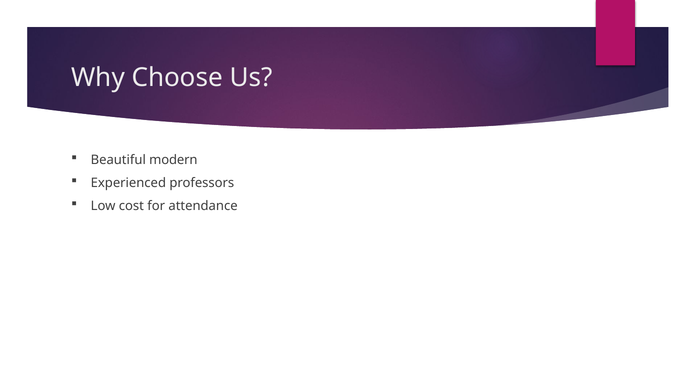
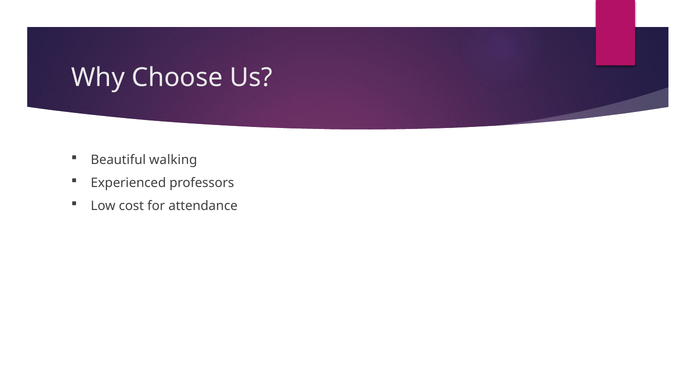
modern: modern -> walking (173, 160)
